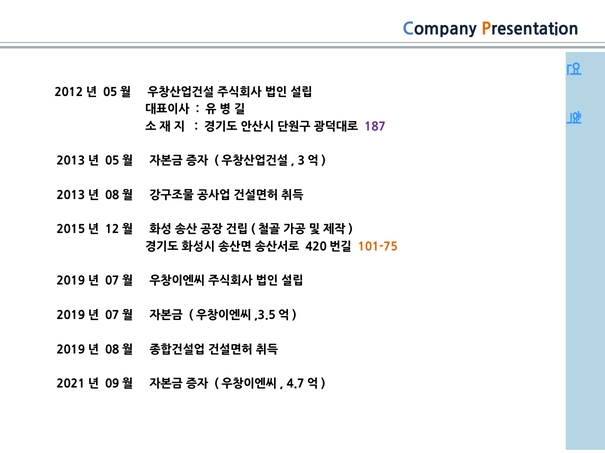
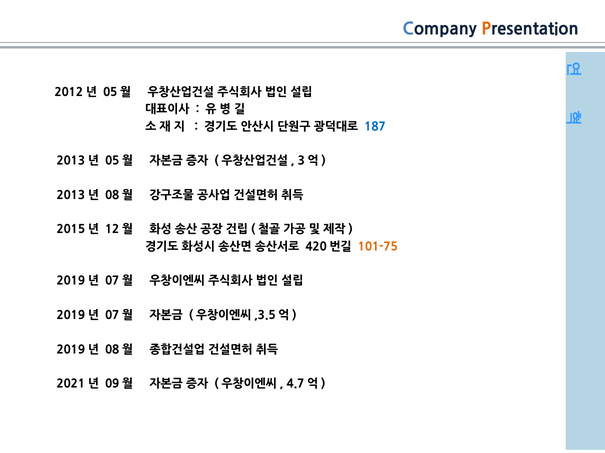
187 colour: purple -> blue (375, 127)
